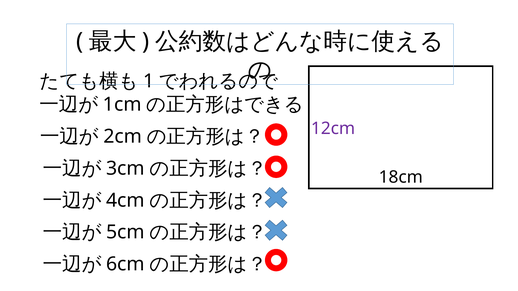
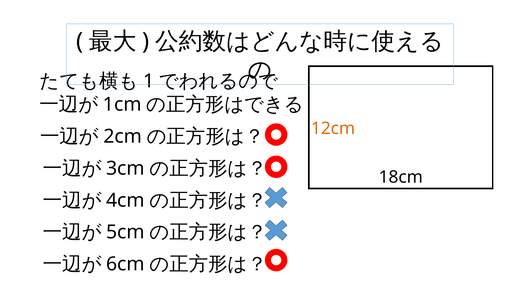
12cm colour: purple -> orange (333, 129)
